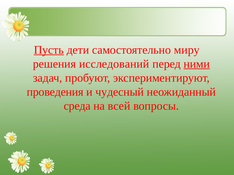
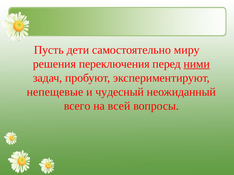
Пусть underline: present -> none (49, 50)
исследований: исследований -> переключения (114, 64)
проведения: проведения -> непещевые (55, 92)
среда: среда -> всего (77, 106)
